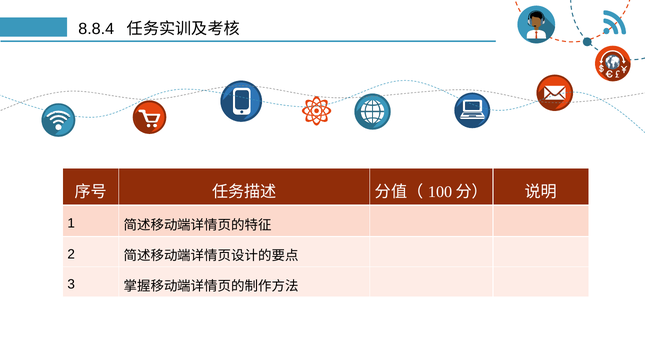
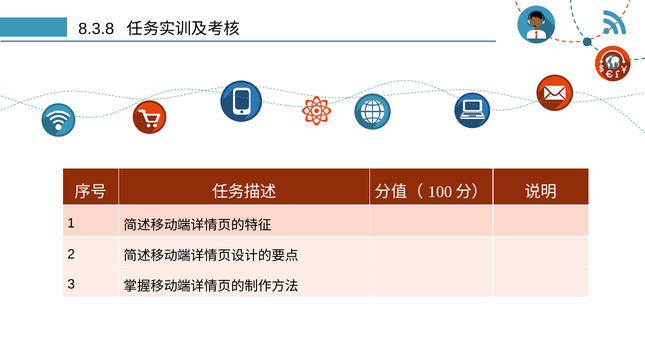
8.8.4: 8.8.4 -> 8.3.8 (96, 29)
